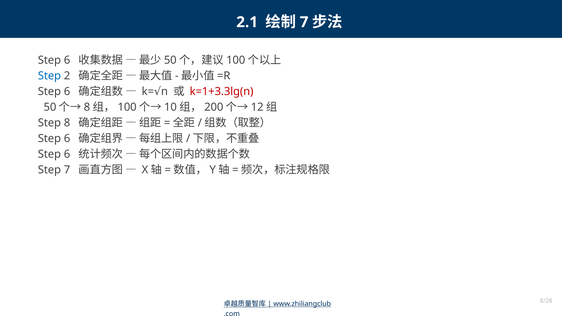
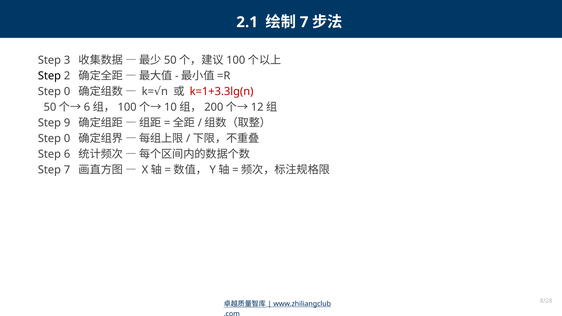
6: 6 -> 3 (67, 60)
Step colour: blue -> black (49, 76)
6: 6 -> 0 (67, 91)
8: 8 -> 6 (87, 107)
Step 8: 8 -> 9 (67, 123)
6: 6 -> 0 (67, 139)
